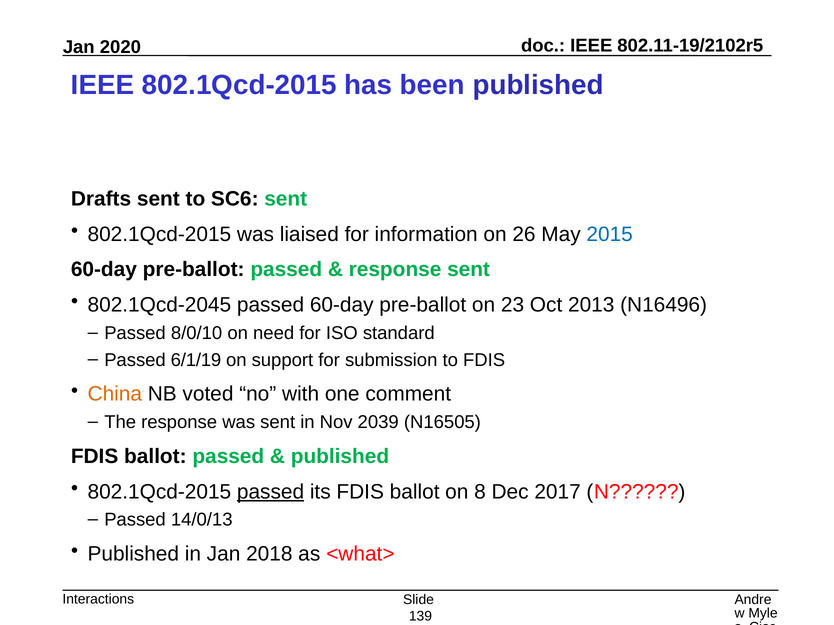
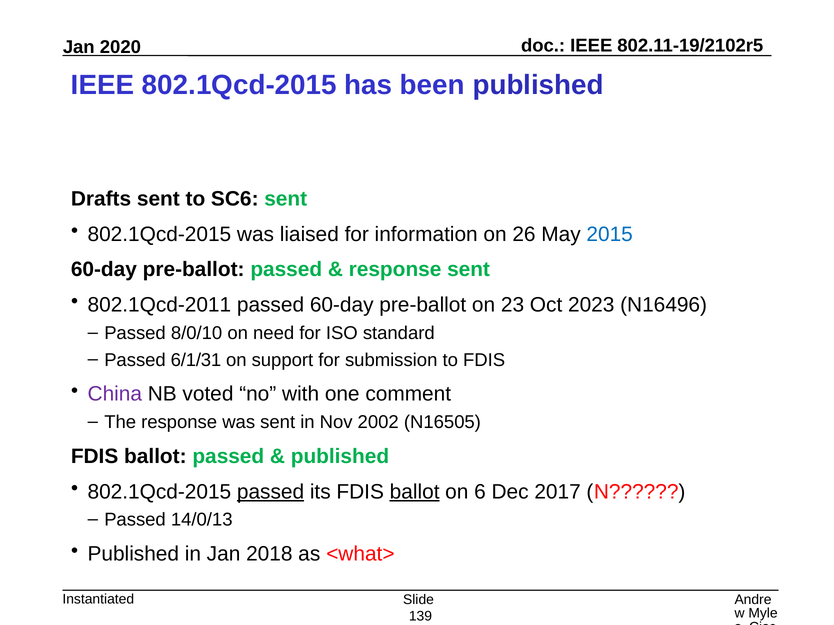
802.1Qcd-2045: 802.1Qcd-2045 -> 802.1Qcd-2011 (159, 305)
2013: 2013 -> 2023 (591, 305)
6/1/19: 6/1/19 -> 6/1/31 (196, 360)
China colour: orange -> purple (115, 394)
2039: 2039 -> 2002 (378, 423)
ballot underline: none -> present (415, 492)
8: 8 -> 6 (480, 492)
Interactions: Interactions -> Instantiated (98, 600)
